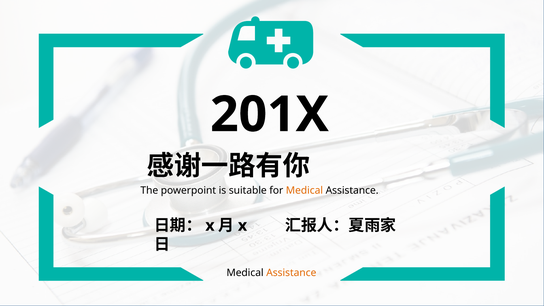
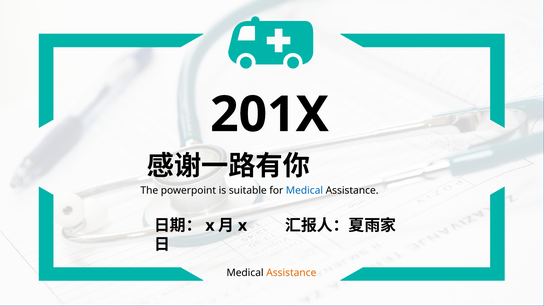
Medical colour: orange -> blue (304, 191)
